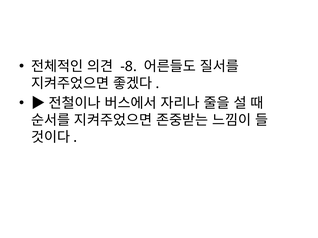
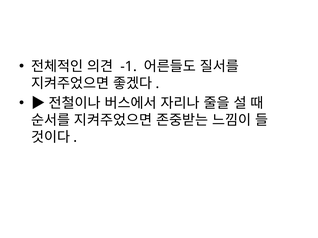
-8: -8 -> -1 (129, 67)
